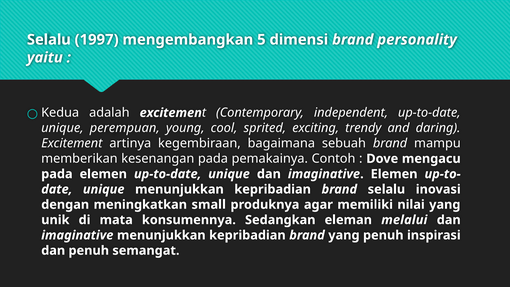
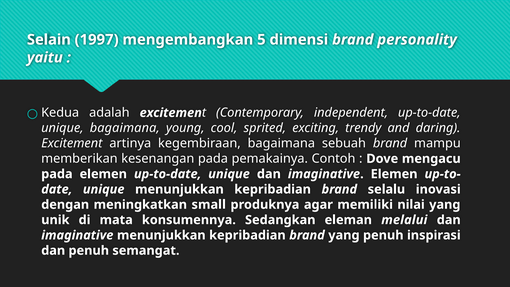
Selalu: Selalu -> Selain (49, 40)
unique perempuan: perempuan -> bagaimana (125, 128)
